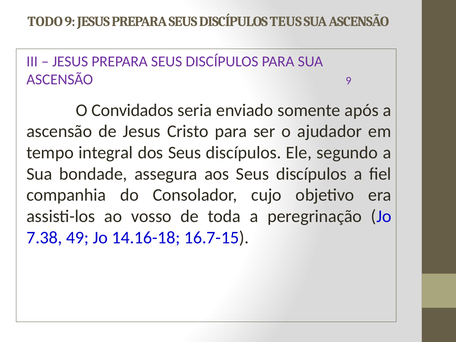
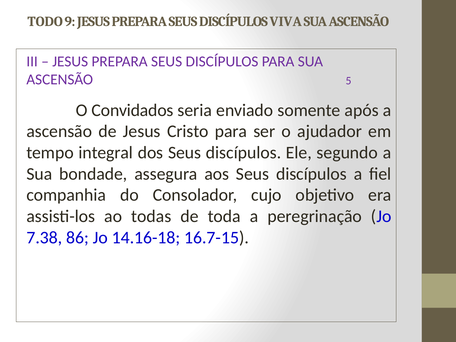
TEUS: TEUS -> VIVA (286, 22)
ASCENSÃO 9: 9 -> 5 (348, 81)
vosso: vosso -> todas (151, 216)
49: 49 -> 86 (77, 238)
